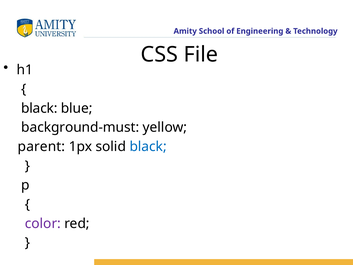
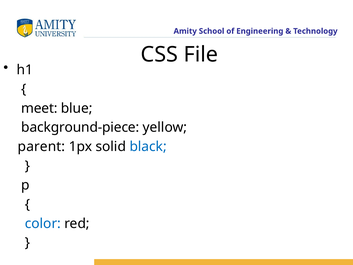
black: black -> meet (39, 108)
background-must: background-must -> background-piece (80, 127)
color colour: purple -> blue (43, 223)
